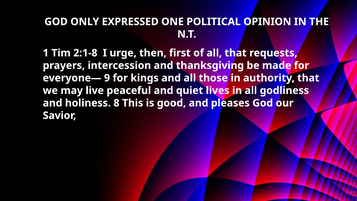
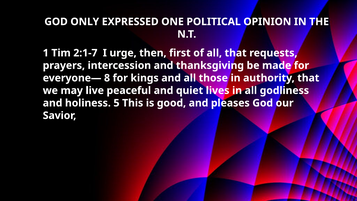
2:1-8: 2:1-8 -> 2:1-7 (85, 53)
9: 9 -> 8 (107, 78)
8: 8 -> 5 (116, 103)
